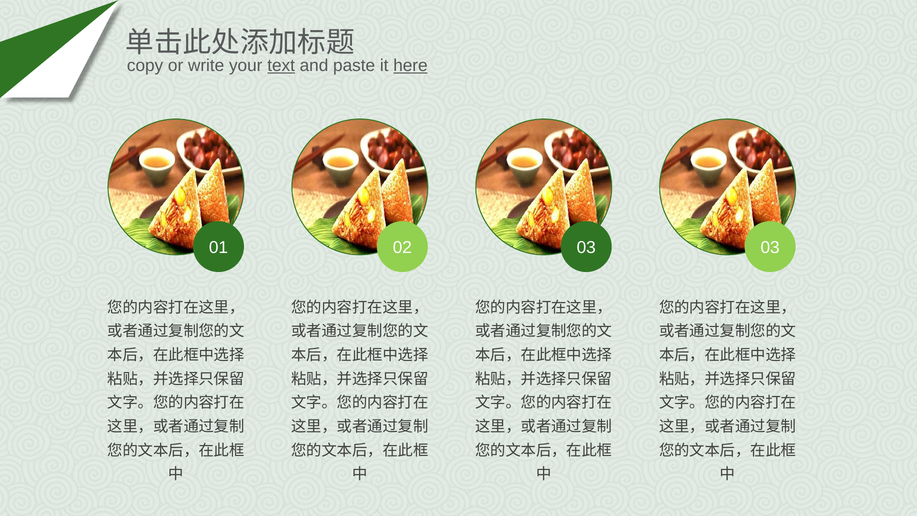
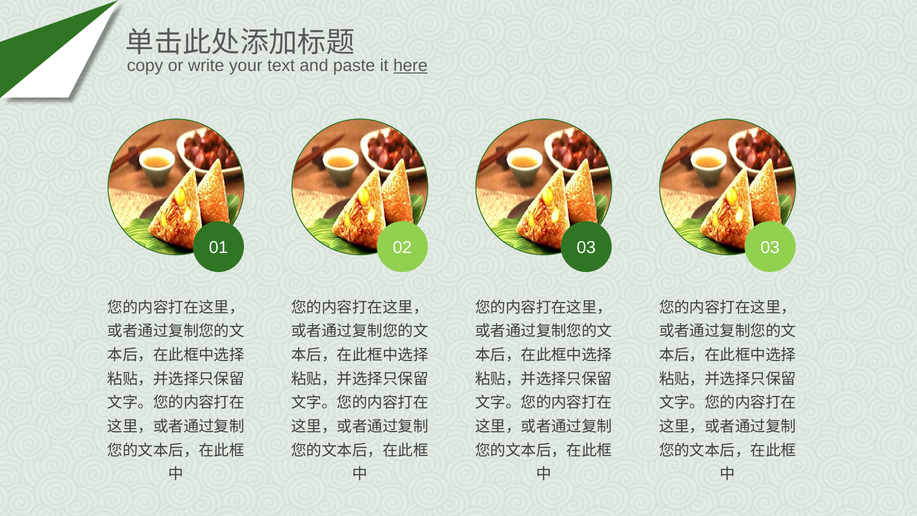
text underline: present -> none (281, 66)
